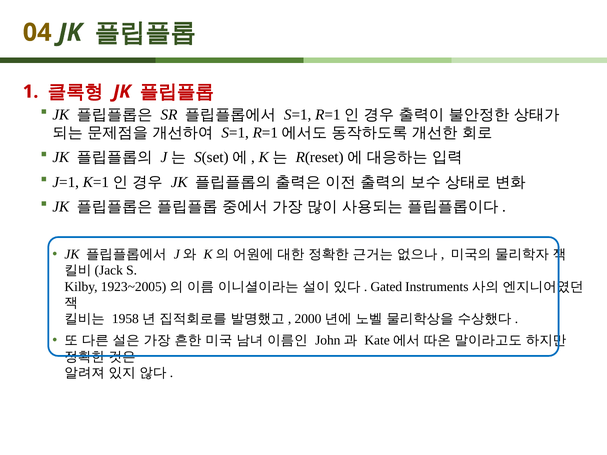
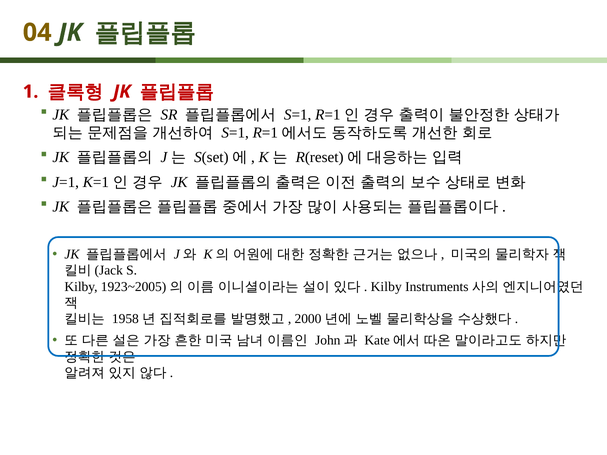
Gated: Gated -> Kilby (386, 287)
